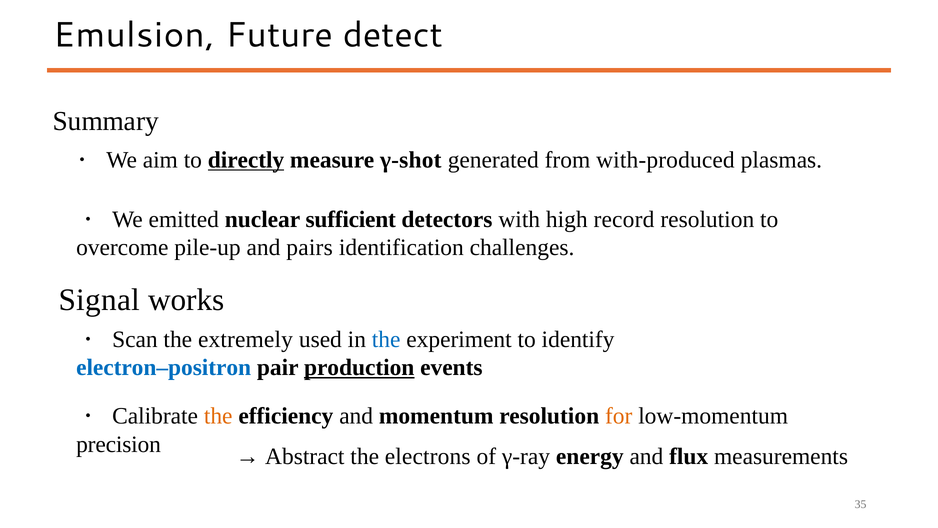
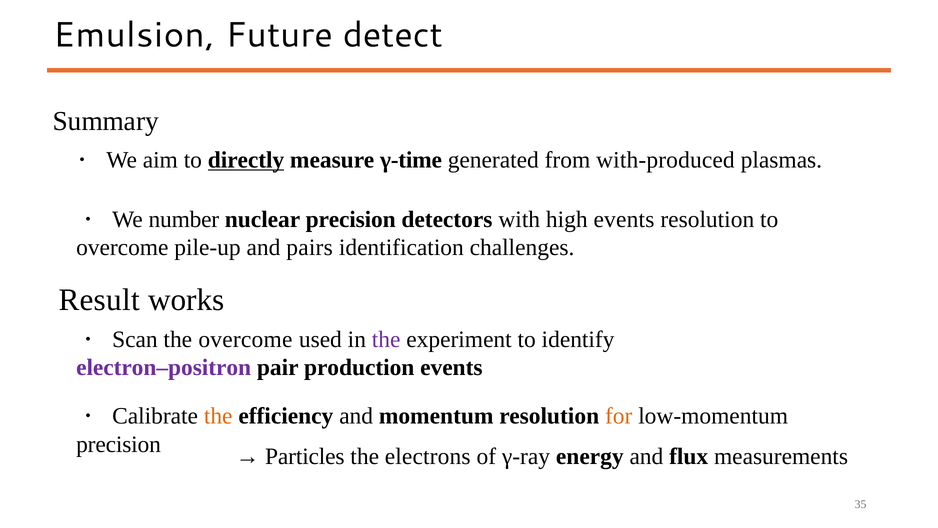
γ-shot: γ-shot -> γ-time (411, 160)
emitted: emitted -> number (184, 219)
nuclear sufficient: sufficient -> precision (351, 219)
high record: record -> events (624, 219)
Signal: Signal -> Result (99, 300)
the extremely: extremely -> overcome (245, 339)
the colour: blue -> purple (386, 339)
electron–positron colour: blue -> purple (164, 367)
production underline: present -> none (359, 367)
Abstract: Abstract -> Particles (305, 456)
